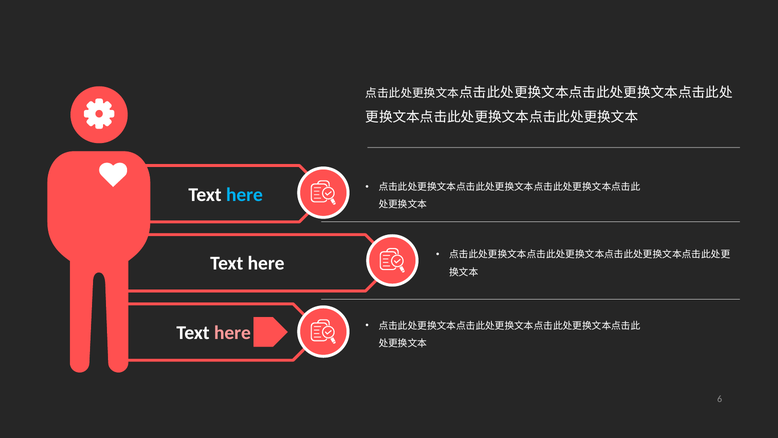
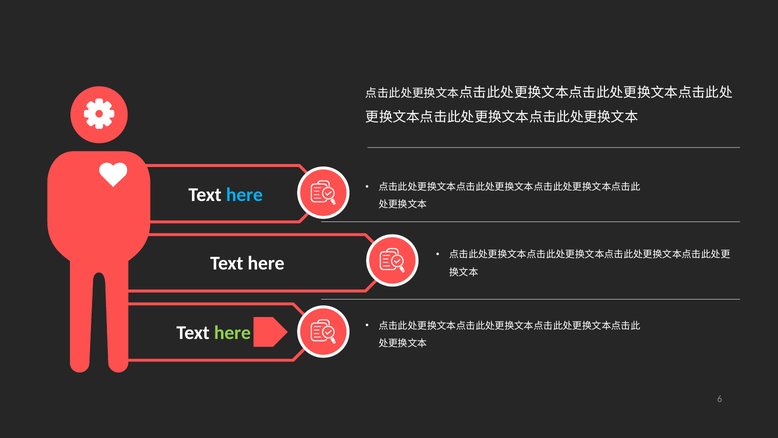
here colour: pink -> light green (232, 333)
